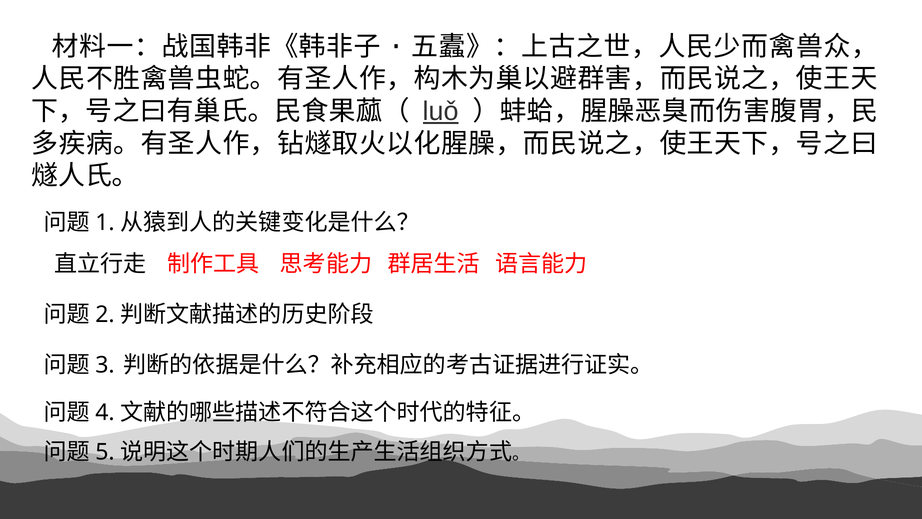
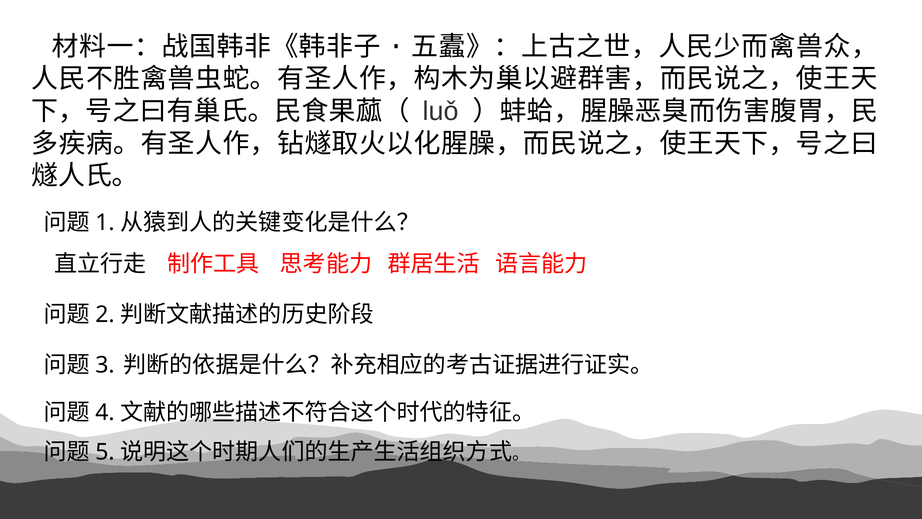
luǒ underline: present -> none (441, 111)
